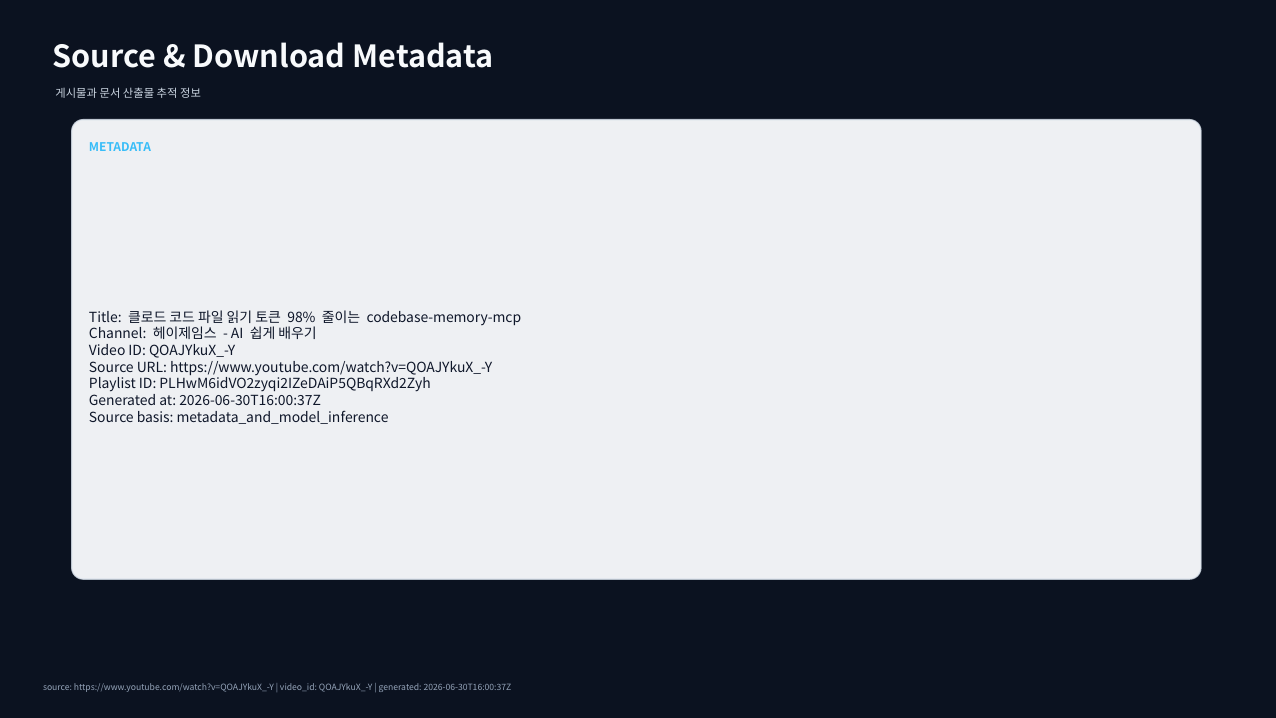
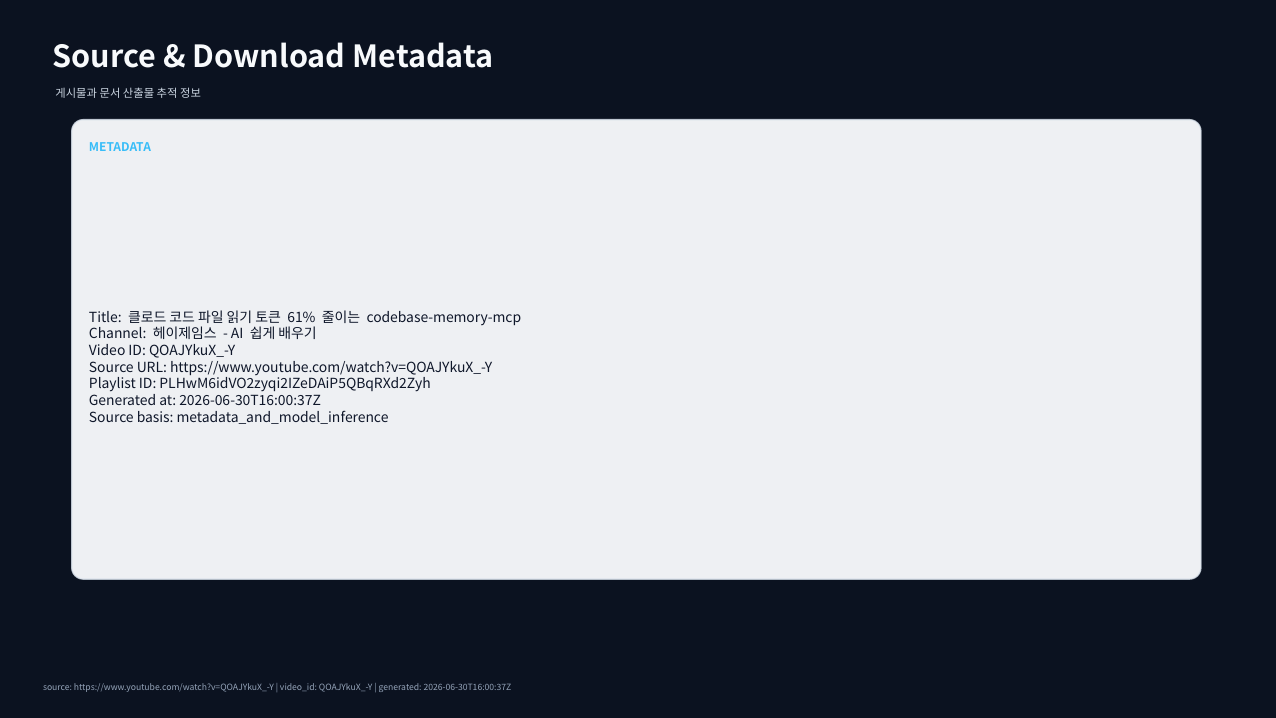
98%: 98% -> 61% (301, 317)
